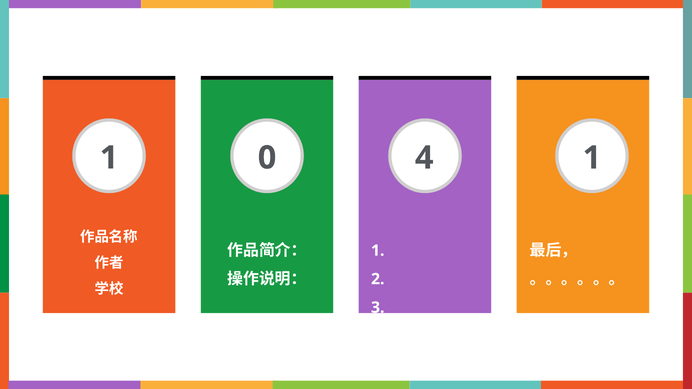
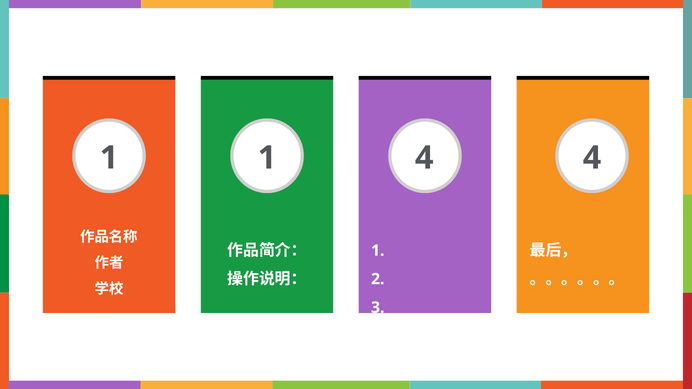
1 0: 0 -> 1 (267, 158)
4 1: 1 -> 4 (592, 158)
